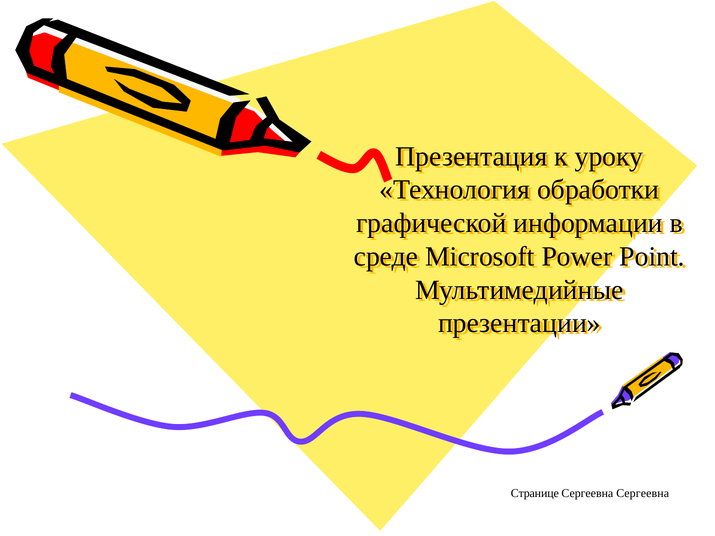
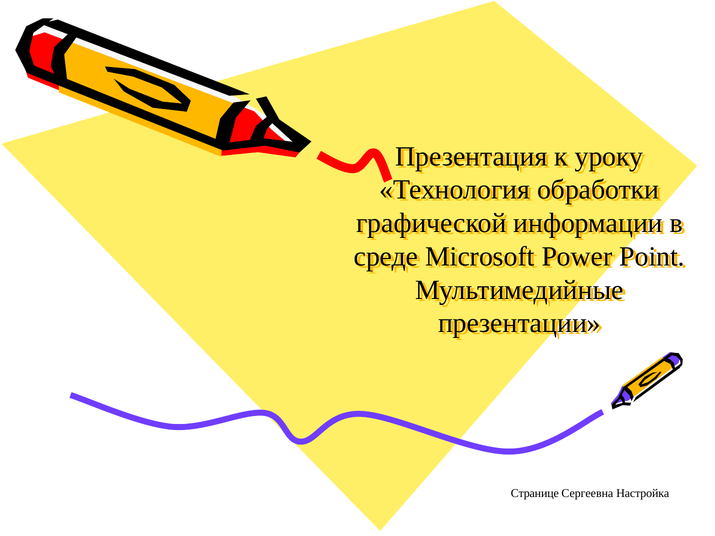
Сергеевна Сергеевна: Сергеевна -> Настройка (643, 494)
